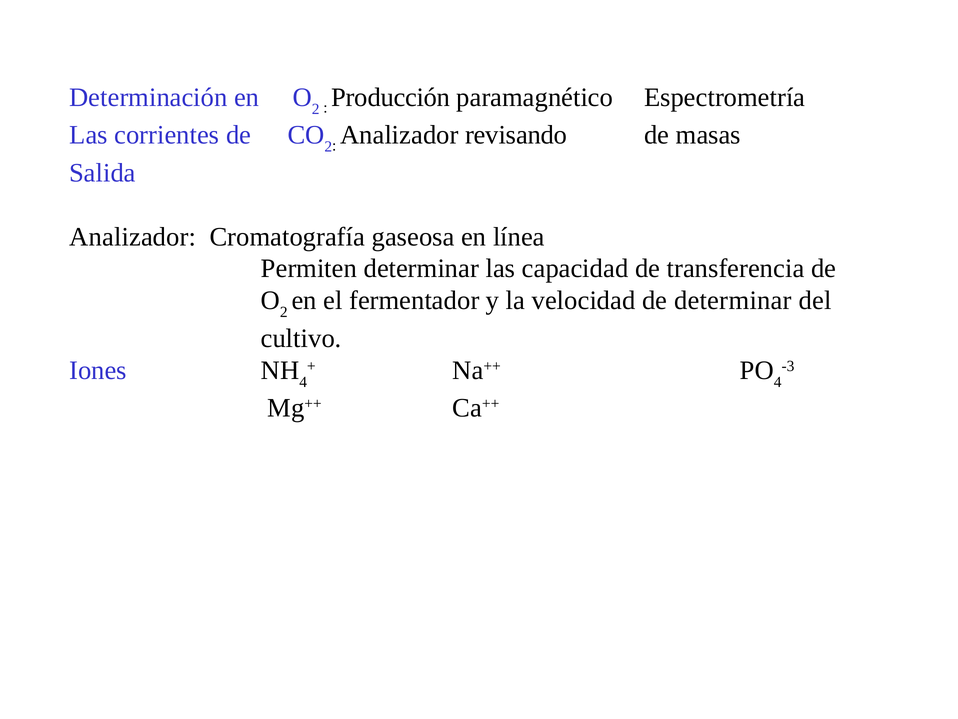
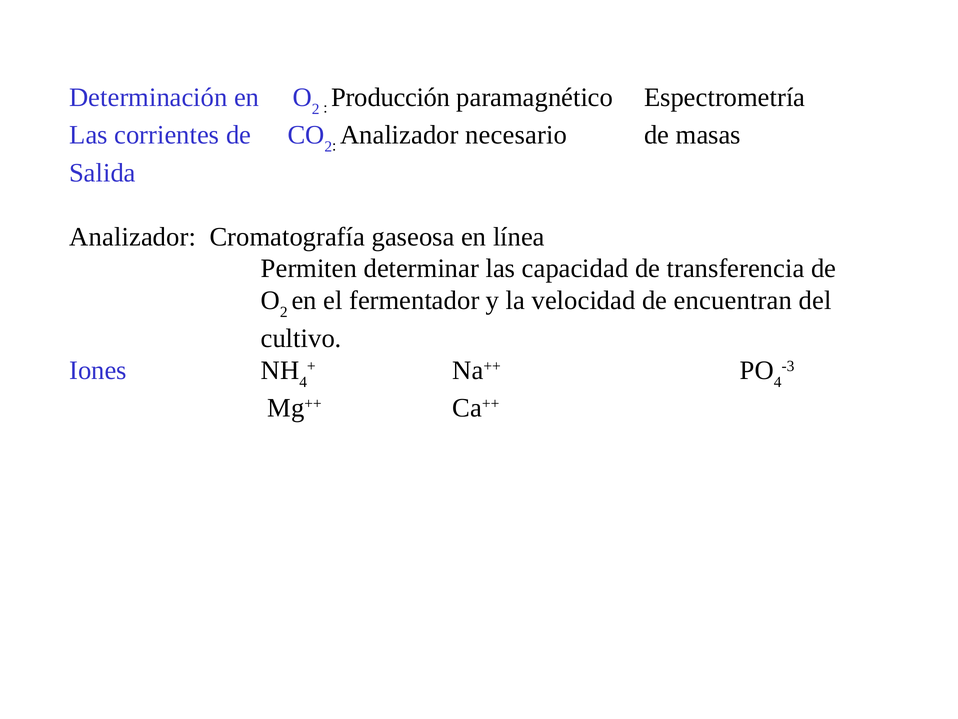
revisando: revisando -> necesario (516, 135)
de determinar: determinar -> encuentran (733, 300)
